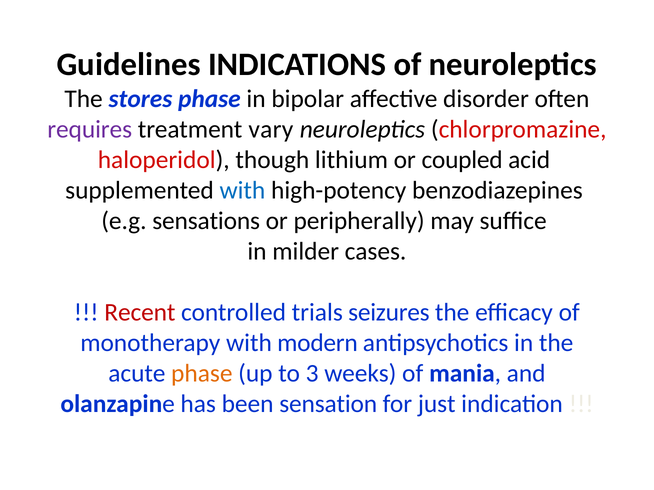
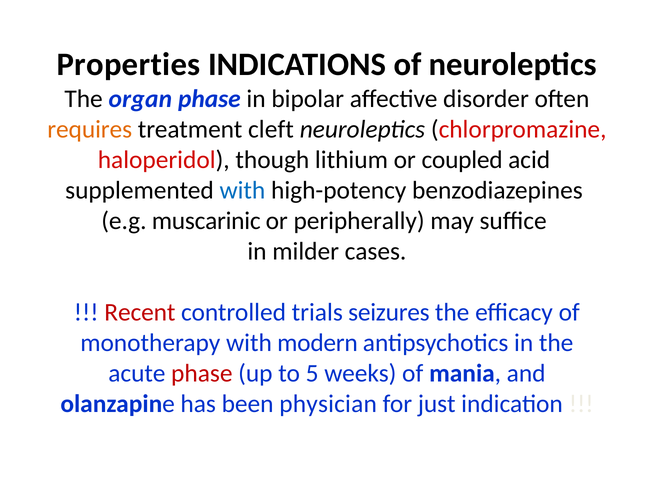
Guidelines: Guidelines -> Properties (128, 64)
stores: stores -> organ (140, 99)
requires colour: purple -> orange (90, 129)
vary: vary -> cleft (271, 129)
sensations: sensations -> muscarinic (206, 221)
phase colour: orange -> red (202, 374)
3: 3 -> 5 (312, 374)
sensation: sensation -> physician (328, 404)
